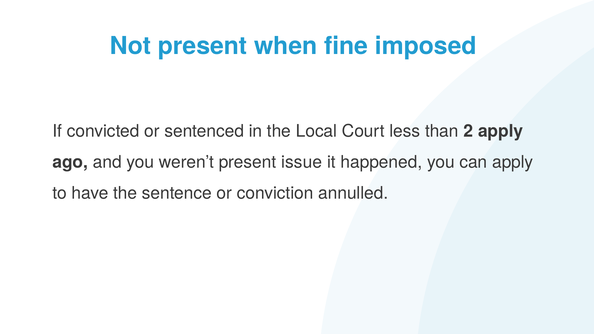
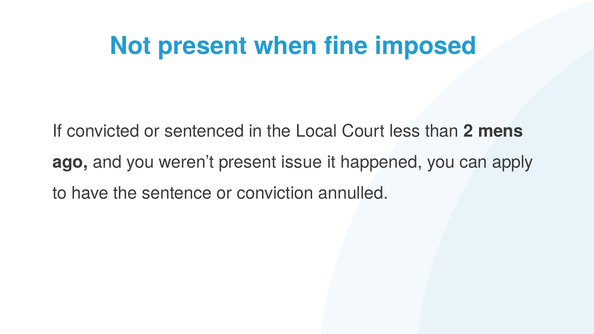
2 apply: apply -> mens (501, 131)
